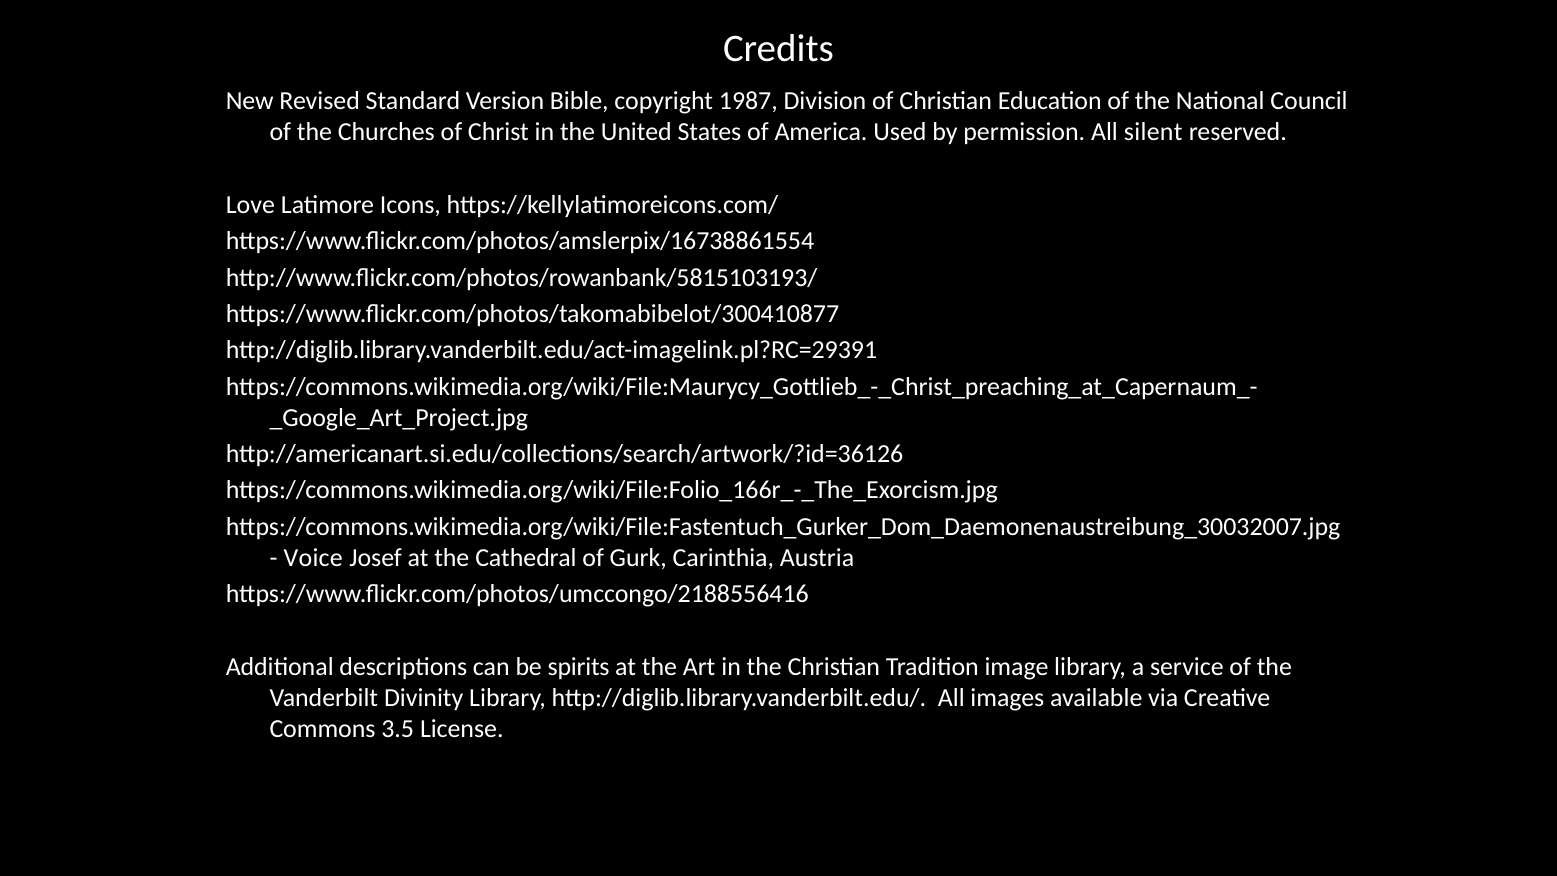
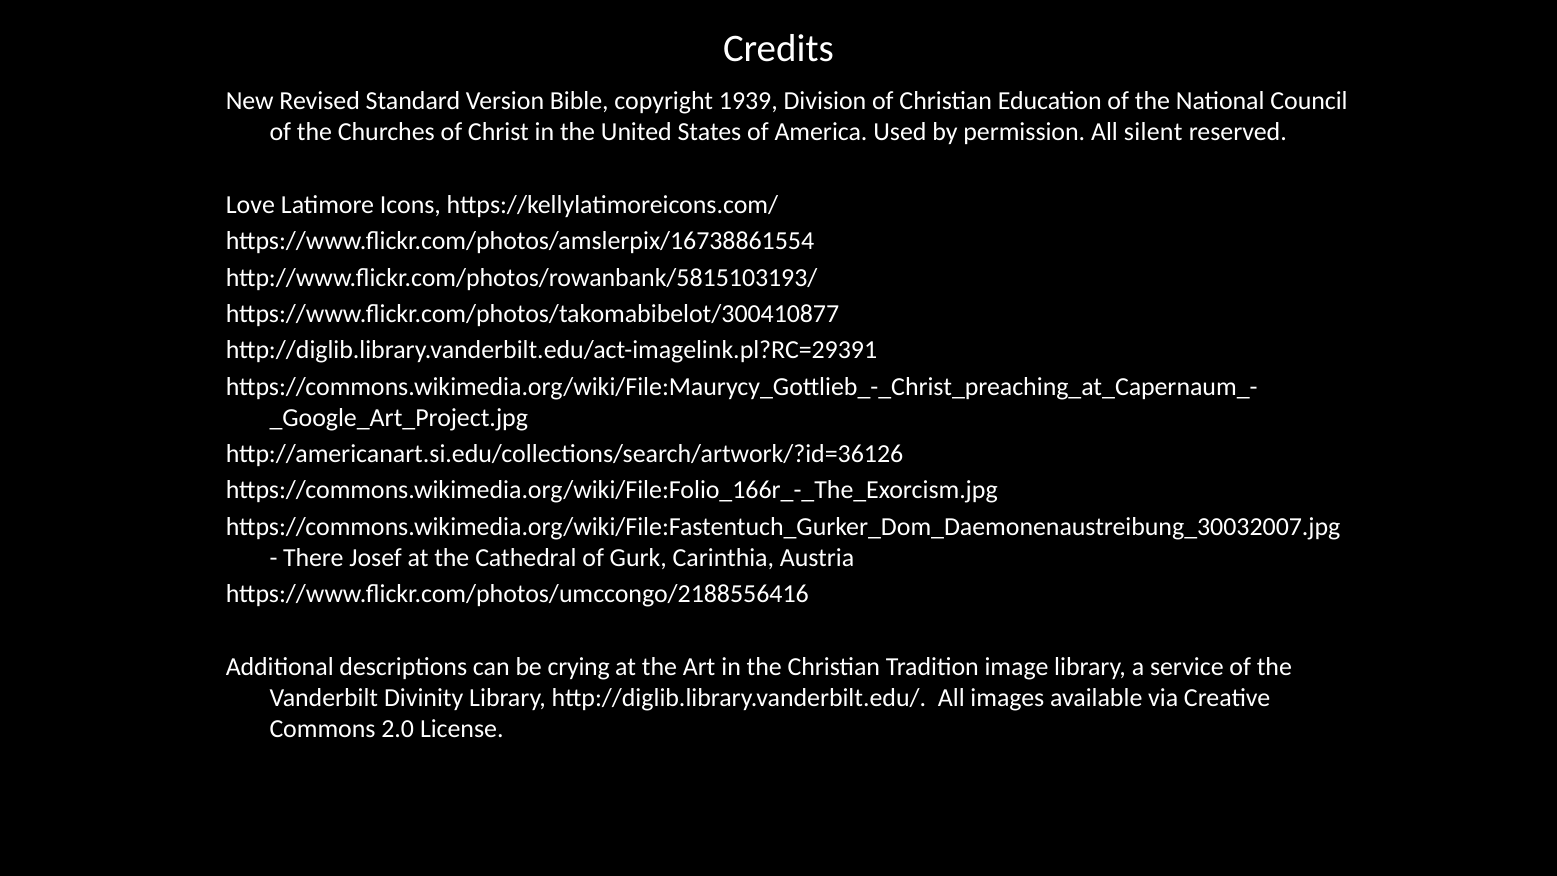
1987: 1987 -> 1939 (748, 101)
Voice: Voice -> There (313, 558)
spirits: spirits -> crying (579, 667)
3.5: 3.5 -> 2.0 (398, 729)
